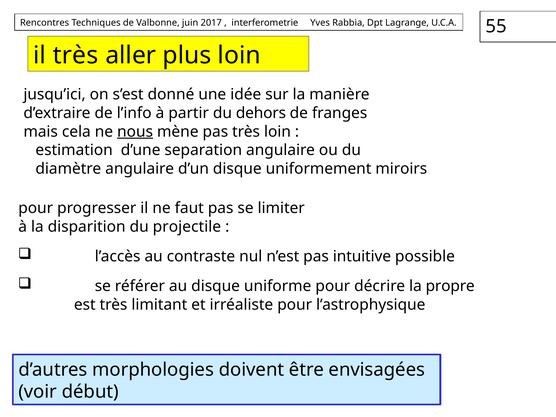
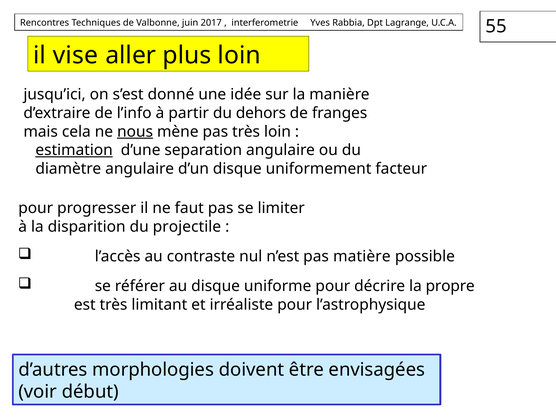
il très: très -> vise (76, 55)
estimation underline: none -> present (74, 150)
miroirs: miroirs -> facteur (401, 169)
intuitive: intuitive -> matière (362, 256)
